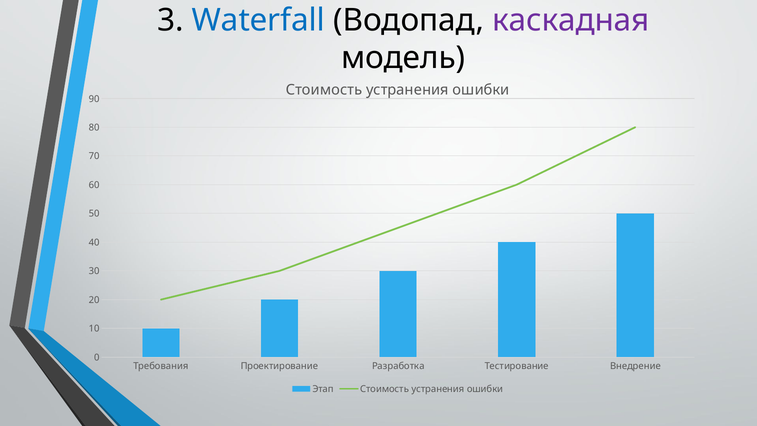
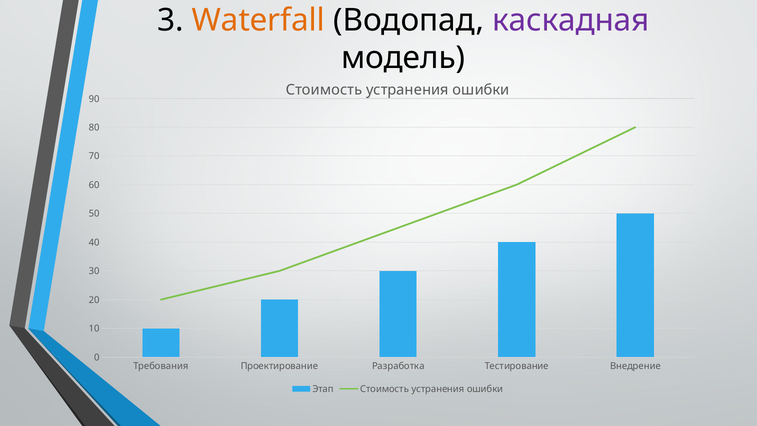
Waterfall colour: blue -> orange (258, 20)
